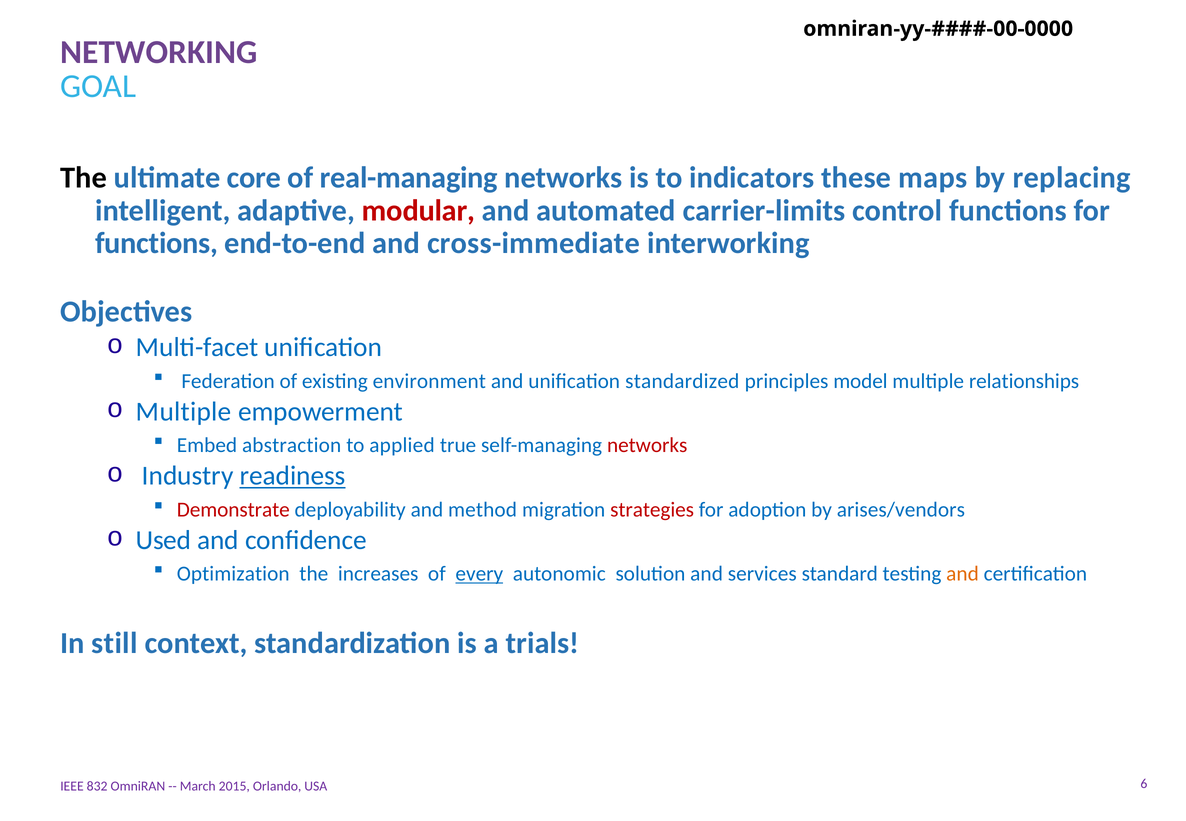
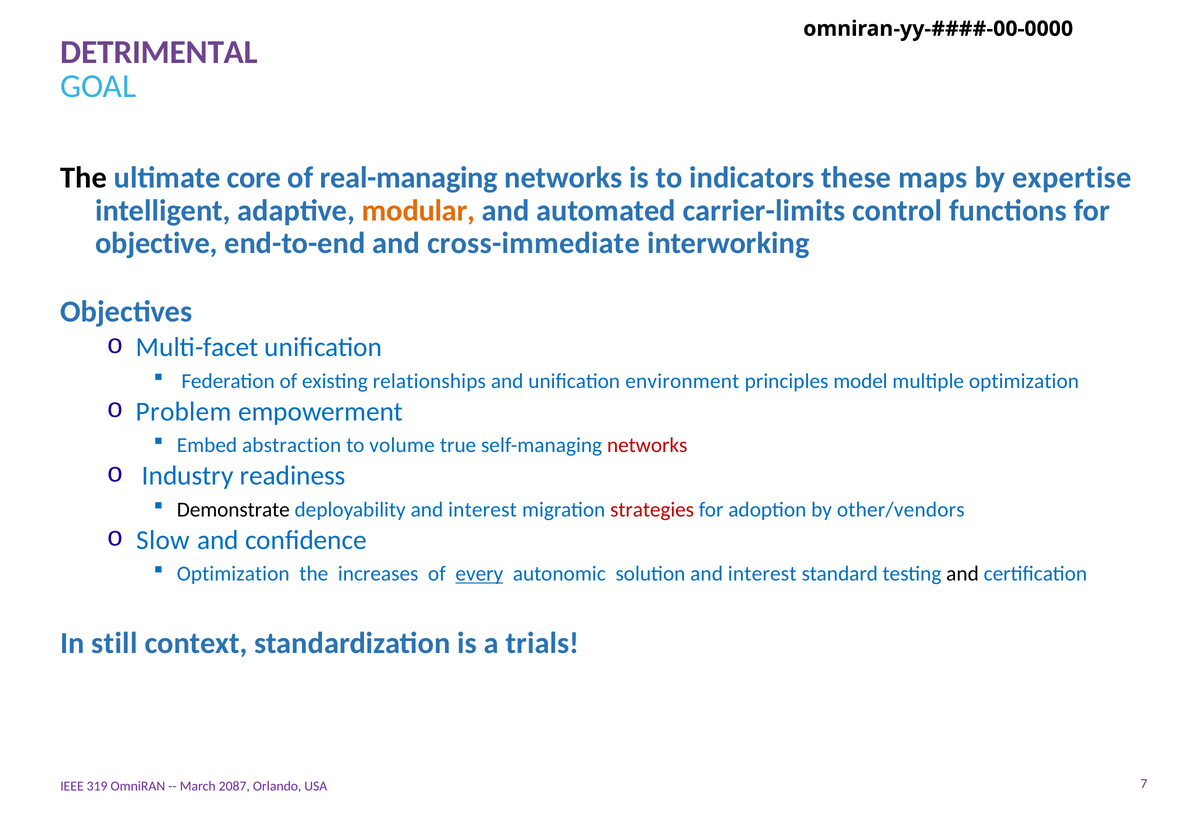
NETWORKING: NETWORKING -> DETRIMENTAL (159, 52)
replacing: replacing -> expertise (1072, 178)
modular colour: red -> orange (419, 211)
functions: functions -> objective (156, 243)
environment: environment -> relationships (429, 381)
standardized: standardized -> environment (682, 381)
multiple relationships: relationships -> optimization (1024, 381)
Multiple: Multiple -> Problem (184, 412)
applied: applied -> volume (402, 445)
readiness underline: present -> none (293, 476)
Demonstrate colour: red -> black (233, 510)
deployability and method: method -> interest (482, 510)
arises/vendors: arises/vendors -> other/vendors (901, 510)
Used: Used -> Slow (163, 540)
solution and services: services -> interest (762, 574)
and colour: orange -> black (963, 574)
832: 832 -> 319 (97, 786)
2015: 2015 -> 2087 (234, 786)
6: 6 -> 7 (1144, 784)
